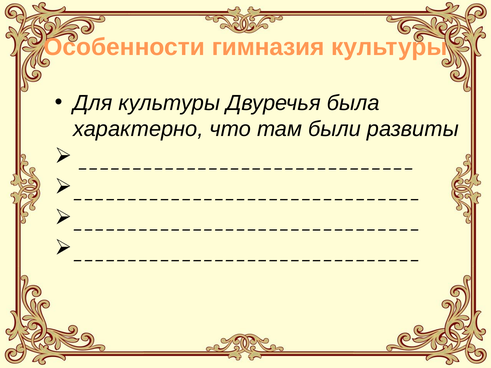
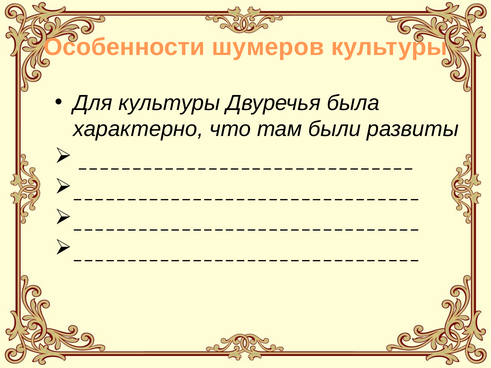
гимназия: гимназия -> шумеров (268, 47)
